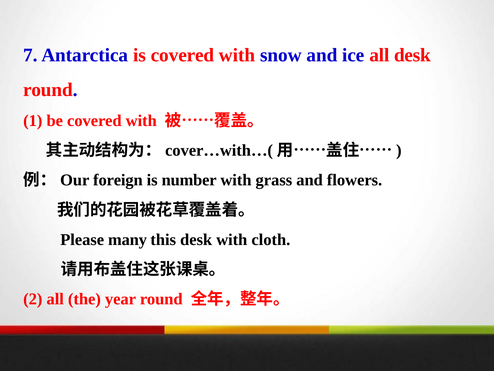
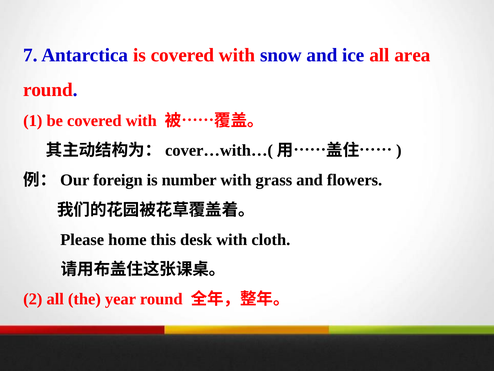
all desk: desk -> area (412, 55)
many: many -> home (127, 239)
